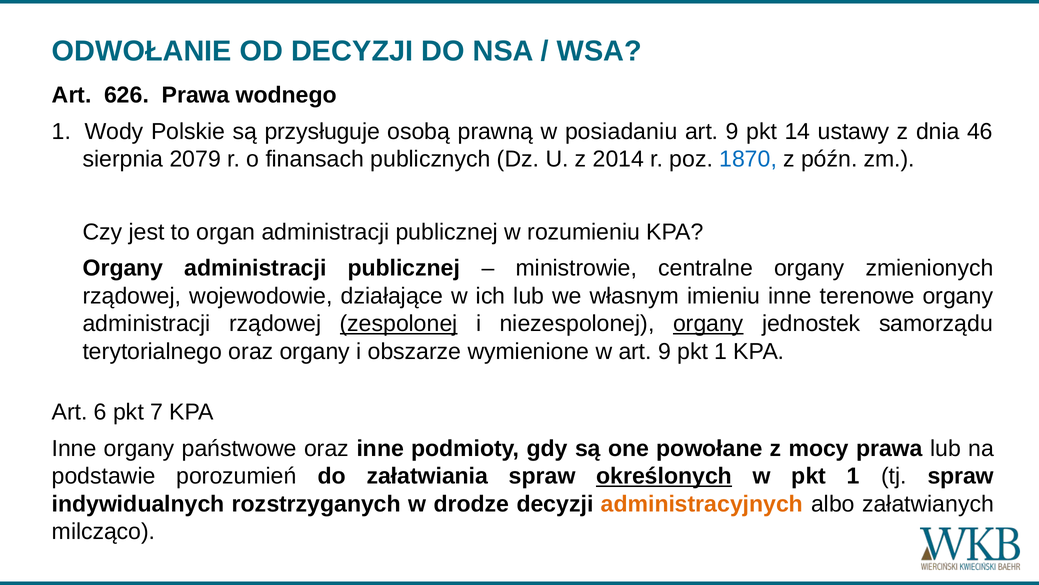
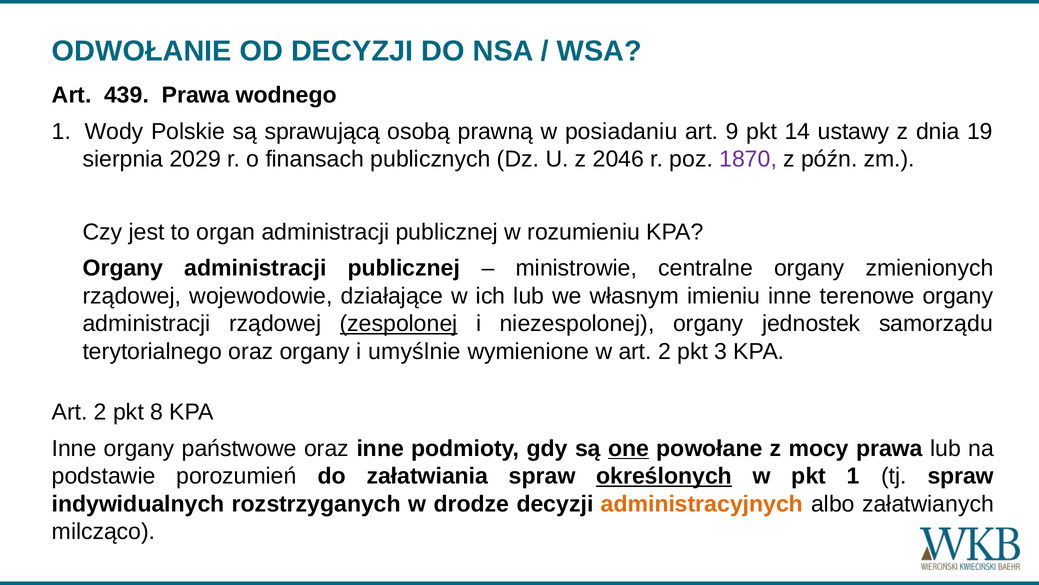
626: 626 -> 439 (127, 95)
przysługuje: przysługuje -> sprawującą (322, 131)
46: 46 -> 19 (980, 131)
2079: 2079 -> 2029 (195, 159)
2014: 2014 -> 2046 (618, 159)
1870 colour: blue -> purple (748, 159)
organy underline: present -> none (708, 323)
obszarze: obszarze -> umyślnie (414, 351)
w art 9: 9 -> 2 (664, 351)
1: 1 -> 3 (721, 351)
6: 6 -> 2 (100, 412)
7: 7 -> 8 (157, 412)
one underline: none -> present (629, 448)
